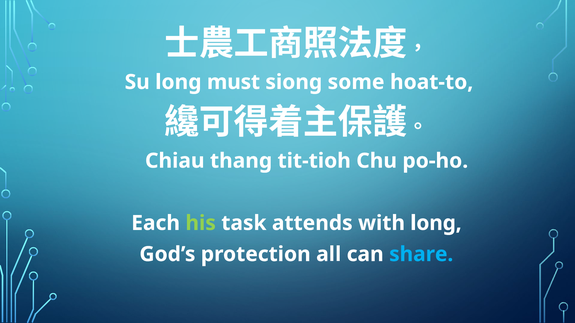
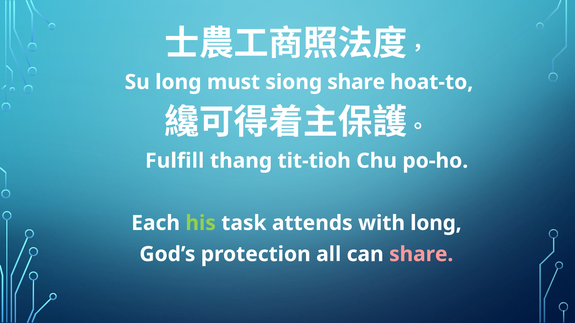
siong some: some -> share (356, 82)
Chiau: Chiau -> Fulfill (175, 161)
share colour: light blue -> pink (421, 255)
